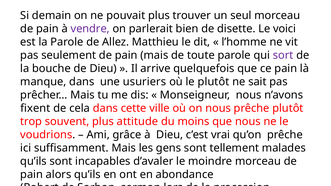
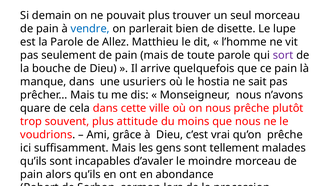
vendre colour: purple -> blue (90, 29)
voici: voici -> lupe (285, 29)
le plutôt: plutôt -> hostia (214, 82)
fixent: fixent -> quare (35, 108)
